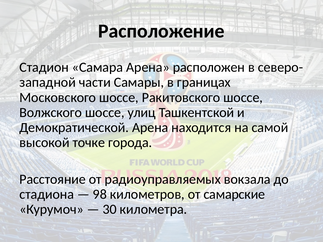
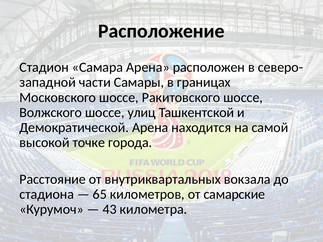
радиоуправляемых: радиоуправляемых -> внутриквартальных (163, 180)
98: 98 -> 65 (100, 195)
30: 30 -> 43 (110, 210)
